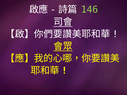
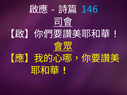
146 colour: light green -> light blue (90, 10)
